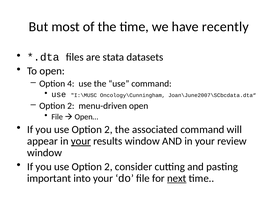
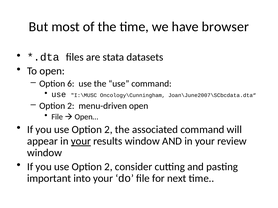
recently: recently -> browser (225, 27)
4: 4 -> 6 (71, 84)
next underline: present -> none (177, 179)
